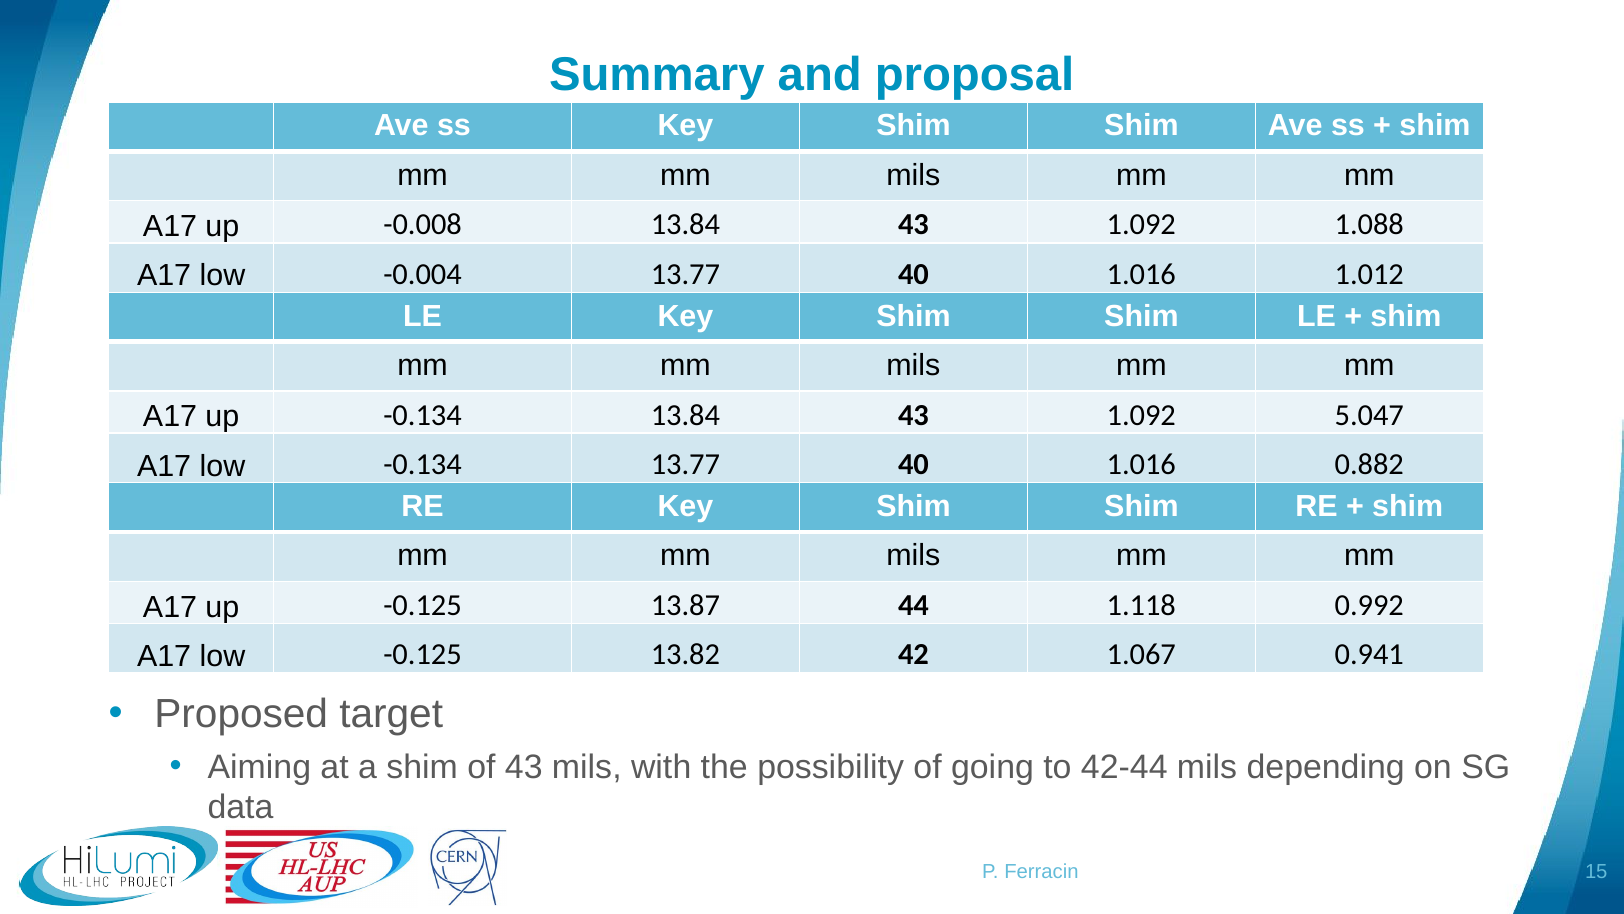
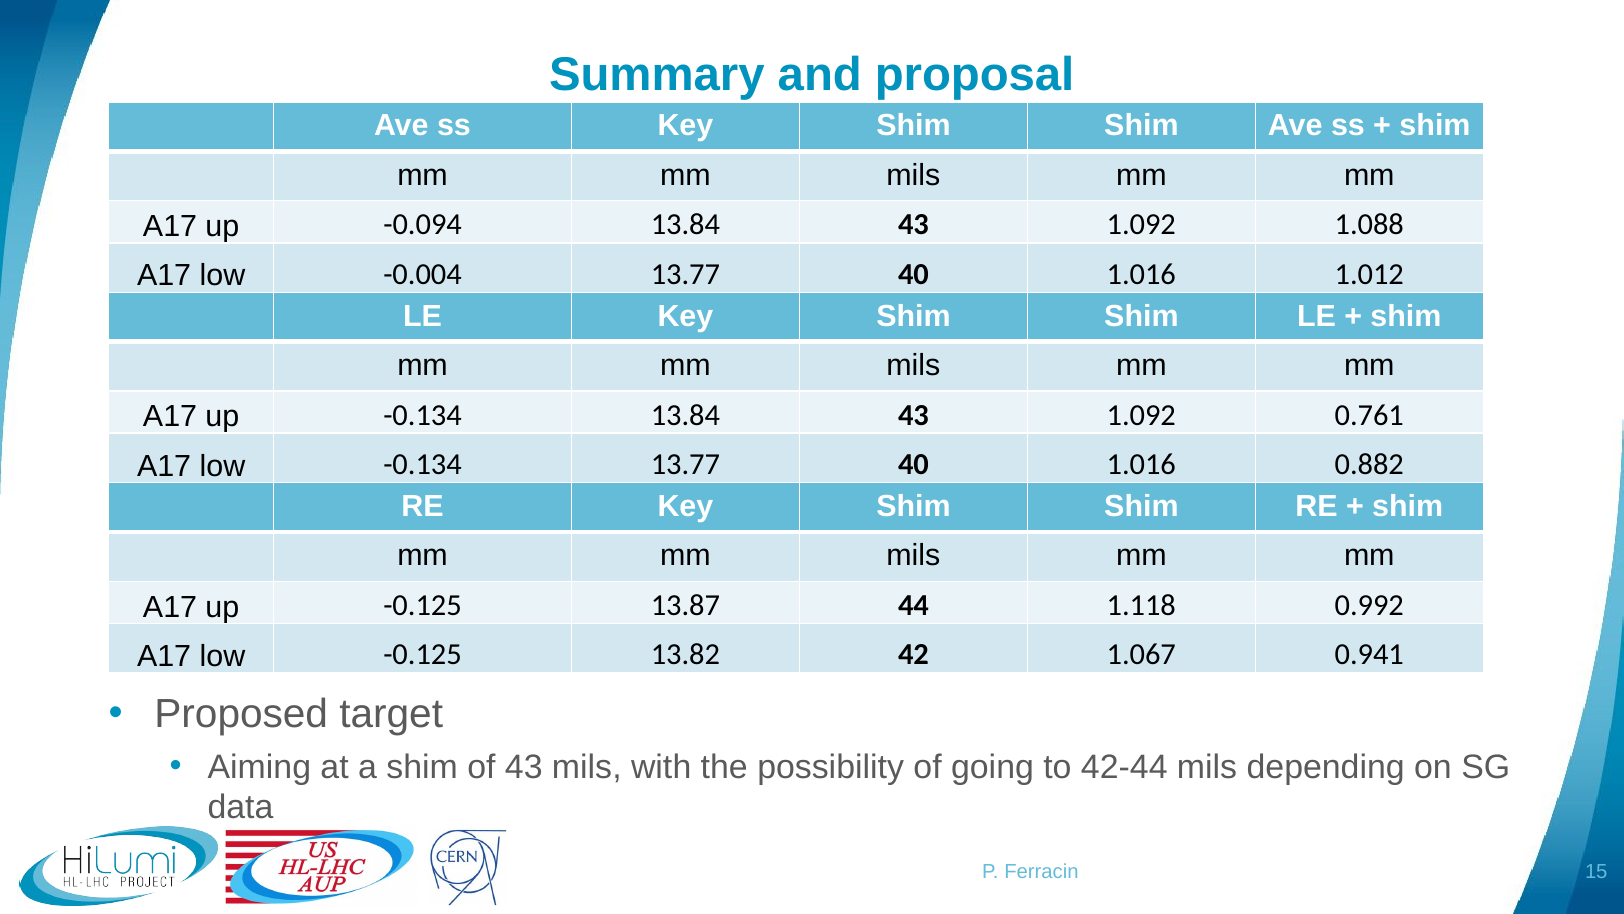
-0.008: -0.008 -> -0.094 (423, 224)
5.047: 5.047 -> 0.761 (1369, 415)
